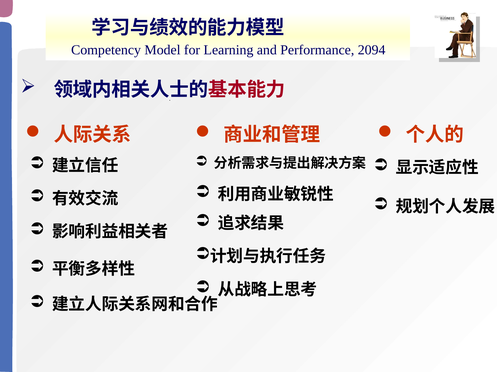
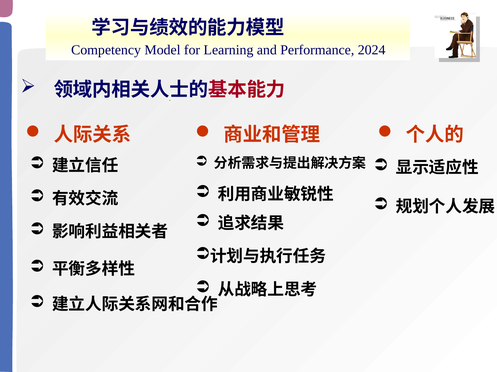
2094: 2094 -> 2024 (372, 50)
